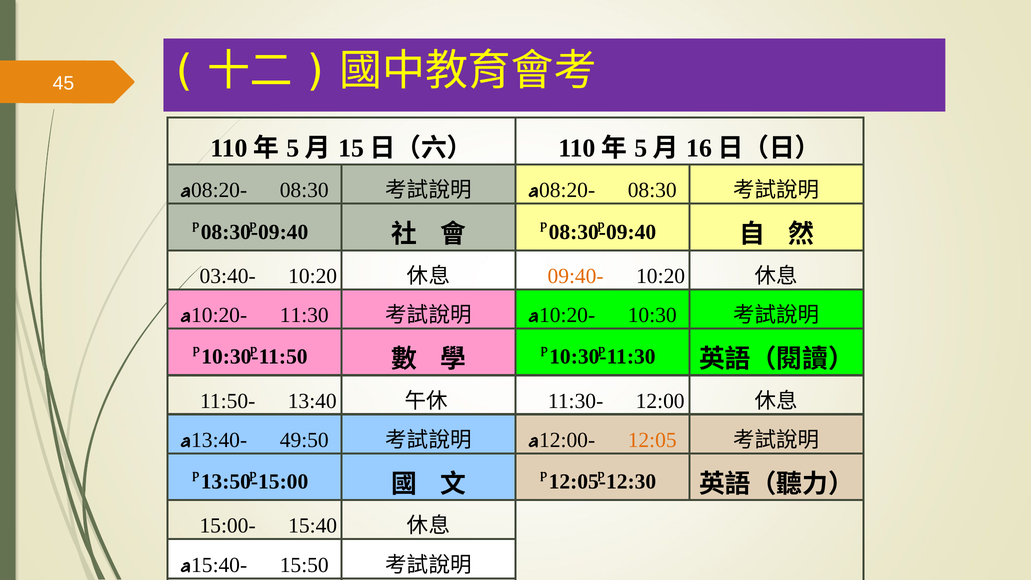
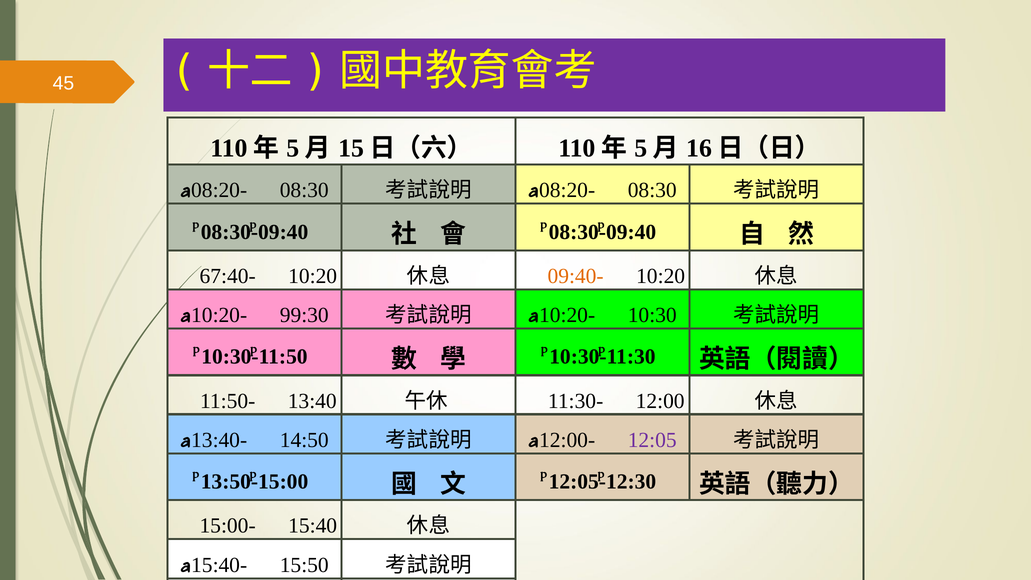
03:40-: 03:40- -> 67:40- (228, 276)
11:30: 11:30 -> 99:30 (304, 315)
49:50: 49:50 -> 14:50 (304, 440)
12:05 colour: orange -> purple (652, 440)
